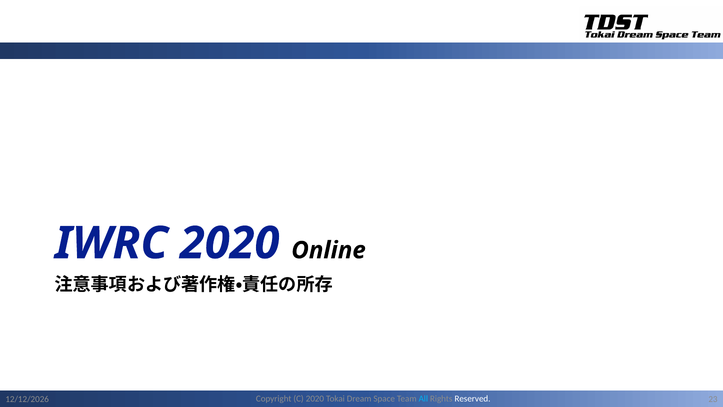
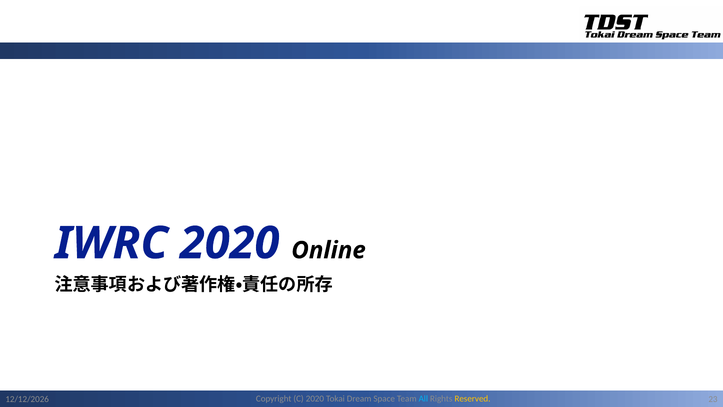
Reserved colour: white -> yellow (473, 399)
